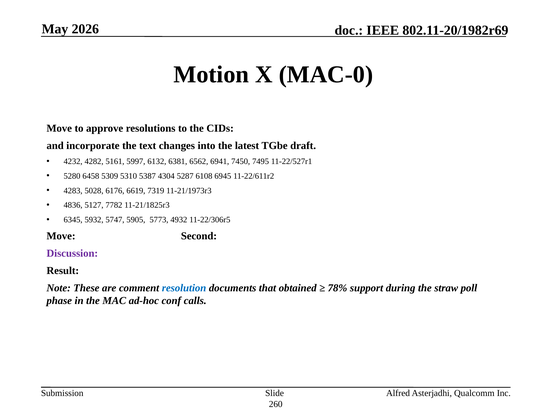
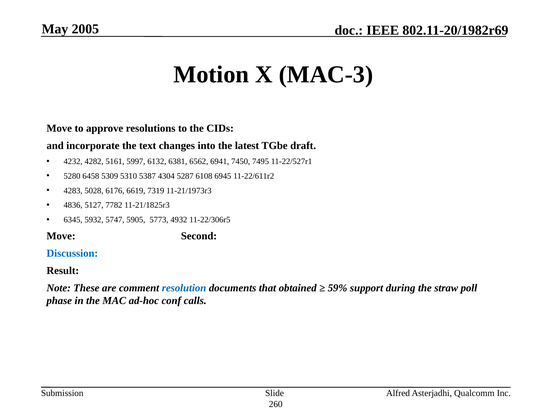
2026: 2026 -> 2005 (85, 29)
MAC-0: MAC-0 -> MAC-3 (326, 75)
Discussion colour: purple -> blue (72, 253)
78%: 78% -> 59% (338, 288)
